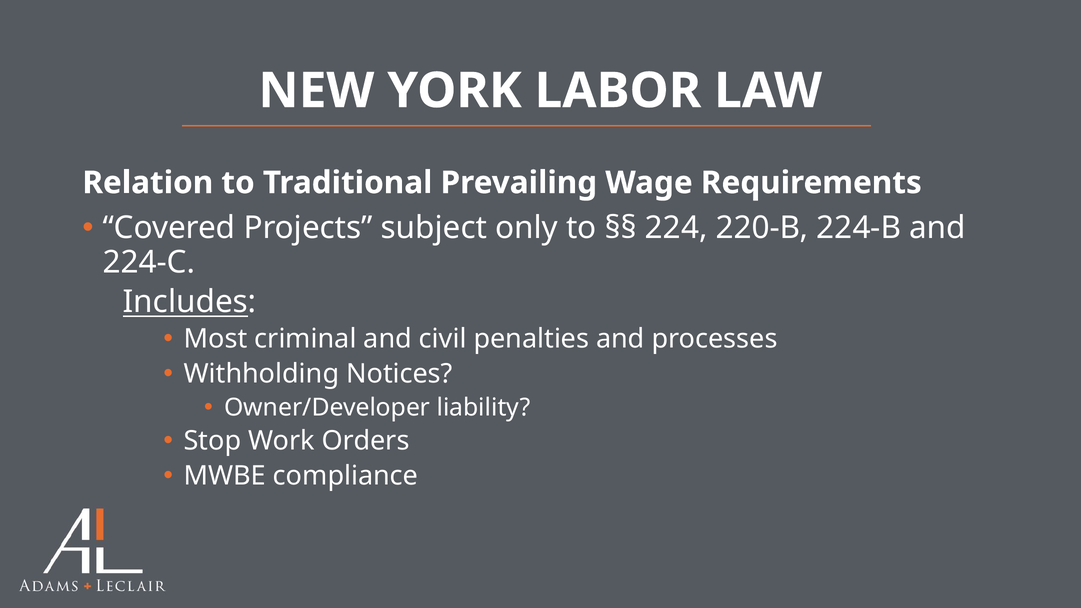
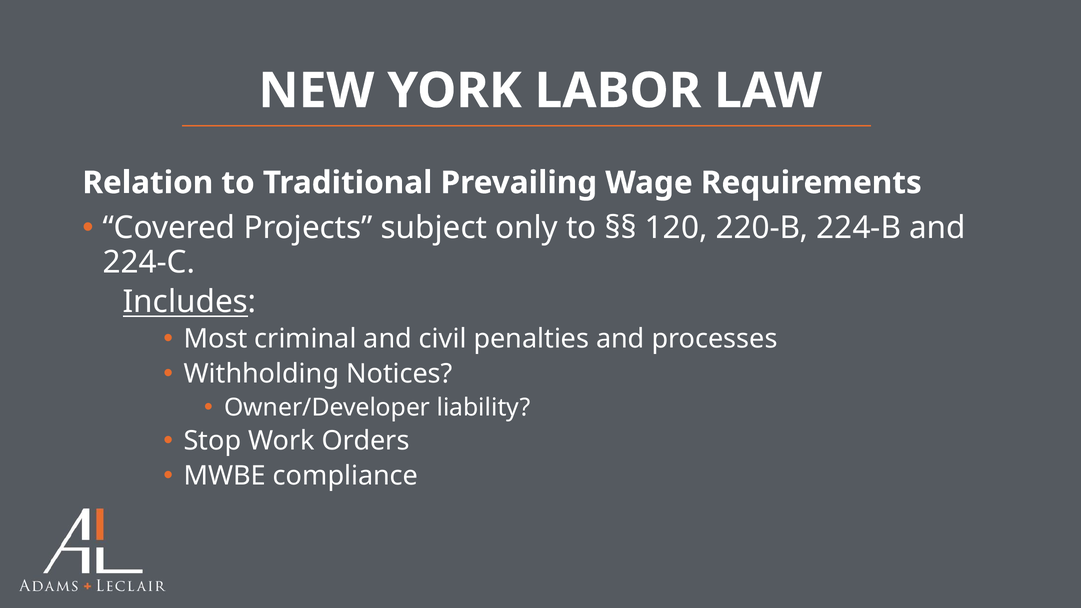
224: 224 -> 120 (676, 228)
